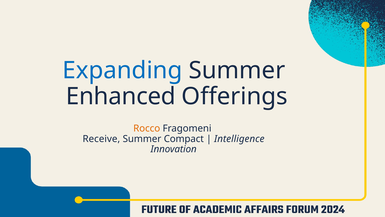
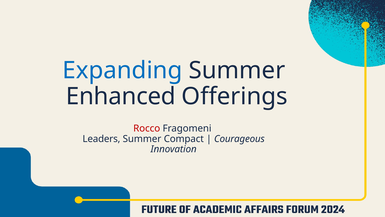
Rocco colour: orange -> red (147, 128)
Receive: Receive -> Leaders (101, 139)
Intelligence: Intelligence -> Courageous (239, 139)
